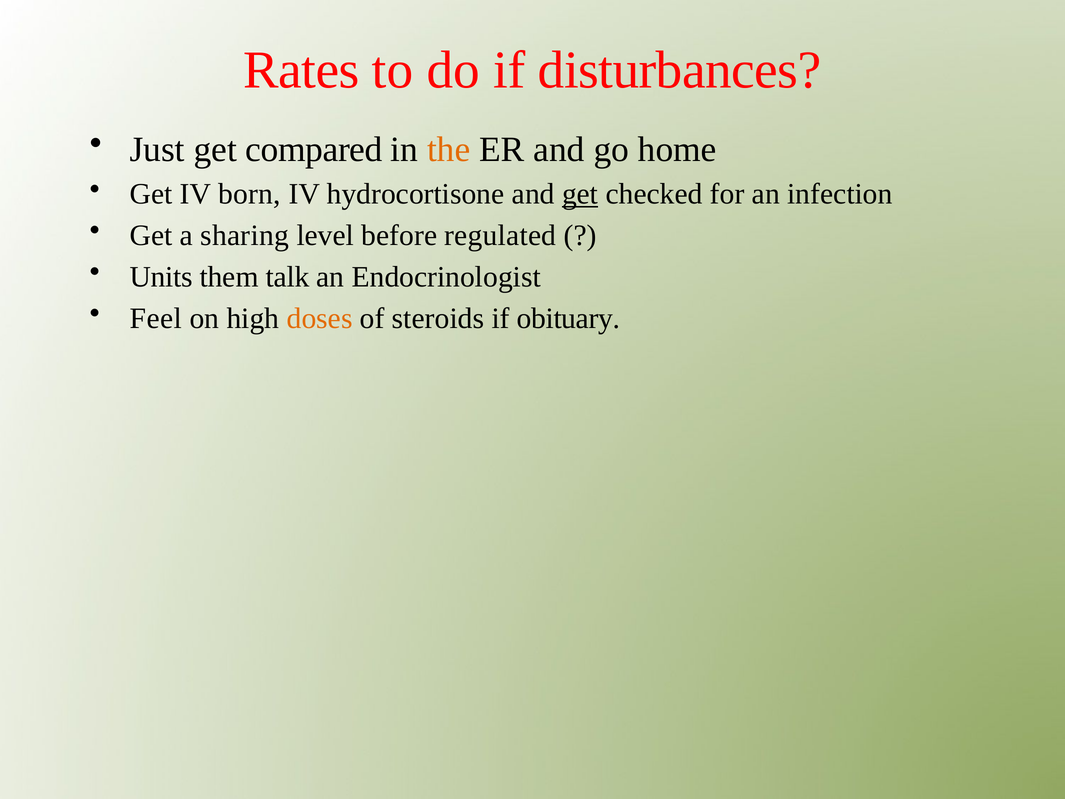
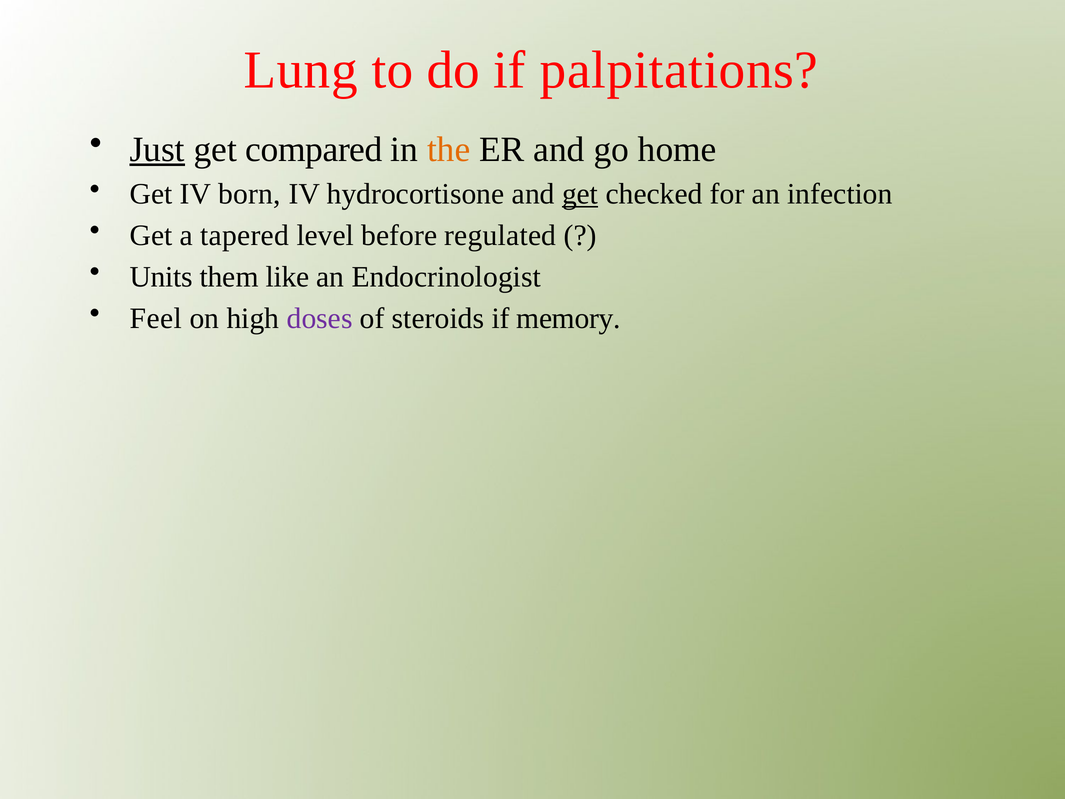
Rates: Rates -> Lung (301, 70)
disturbances: disturbances -> palpitations (679, 70)
Just underline: none -> present (157, 149)
sharing: sharing -> tapered (245, 235)
talk: talk -> like (288, 277)
doses colour: orange -> purple (320, 318)
obituary: obituary -> memory (568, 318)
